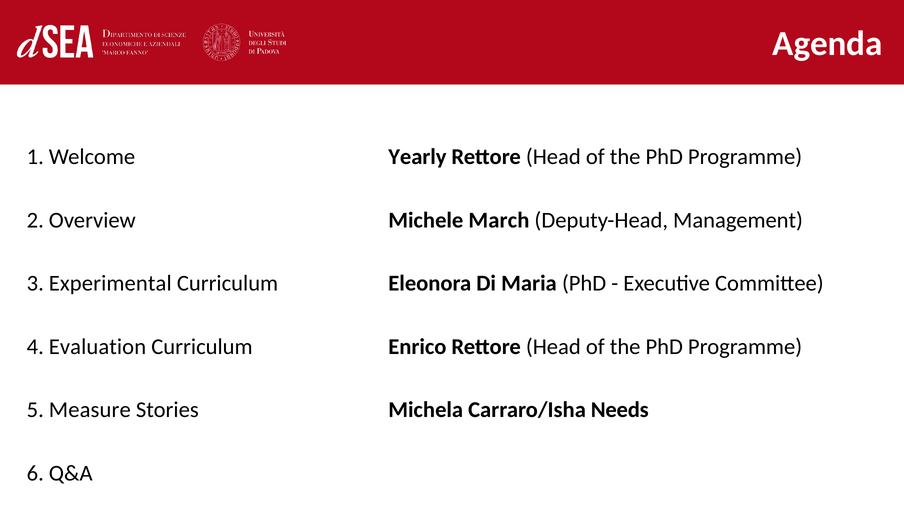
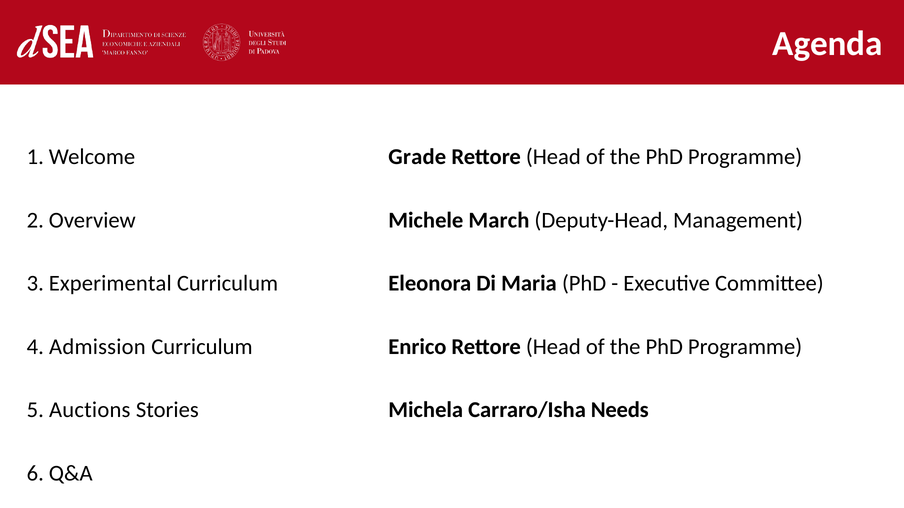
Yearly: Yearly -> Grade (417, 157)
Evaluation: Evaluation -> Admission (97, 347)
Measure: Measure -> Auctions (90, 410)
